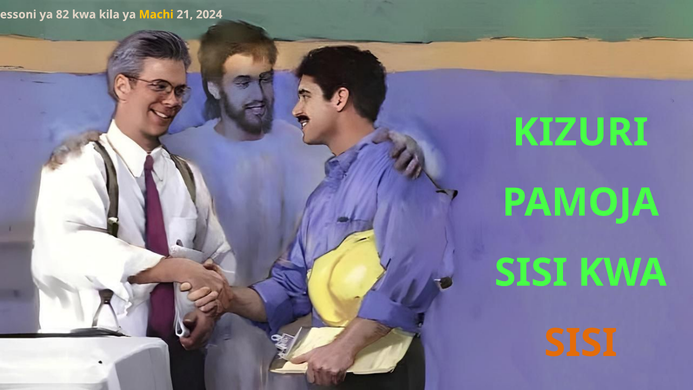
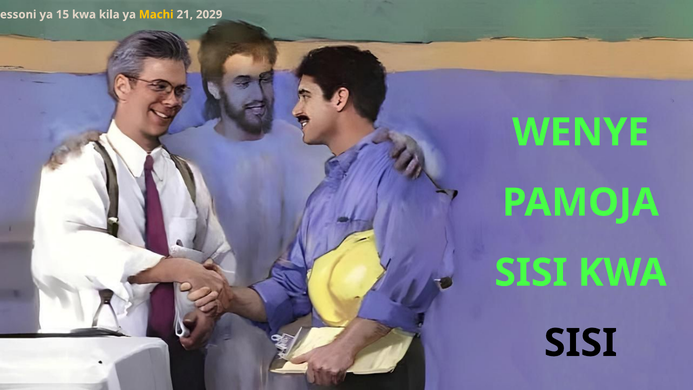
82: 82 -> 15 (62, 15)
2024: 2024 -> 2029 (209, 15)
KIZURI: KIZURI -> WENYE (581, 132)
SISI colour: orange -> black (581, 343)
